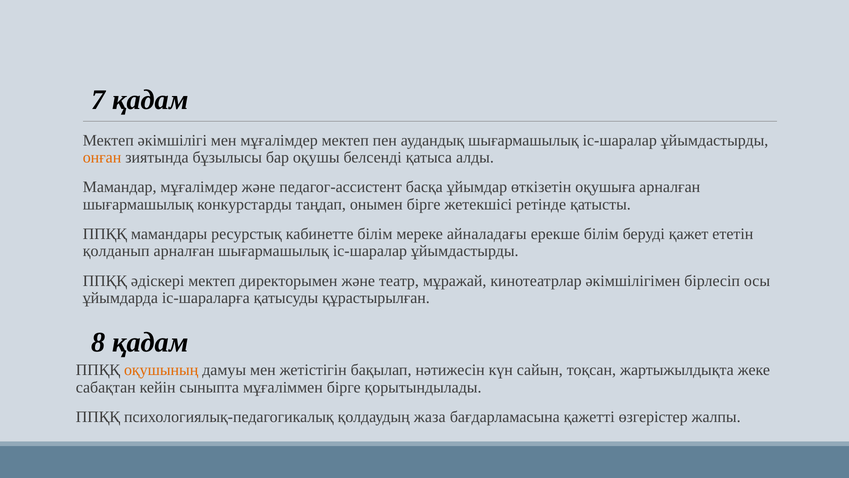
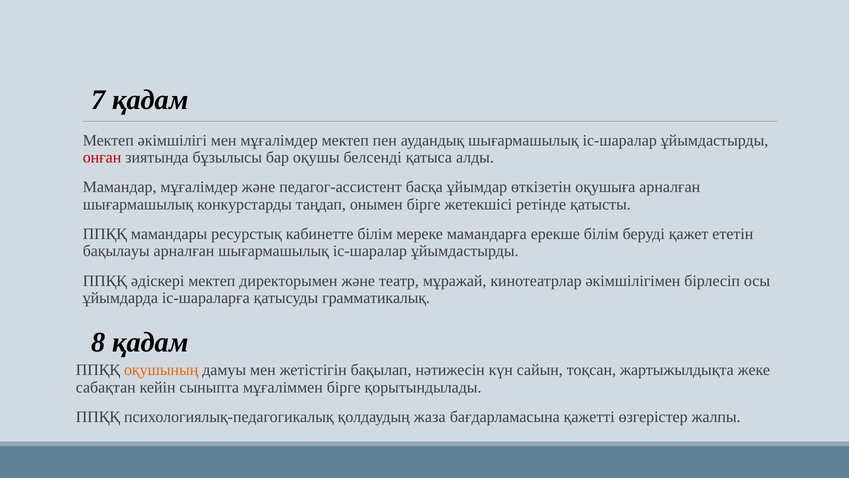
онған colour: orange -> red (102, 157)
айналадағы: айналадағы -> мамандарға (487, 234)
қолданып: қолданып -> бақылауы (116, 251)
құрастырылған: құрастырылған -> грамматикалық (376, 298)
